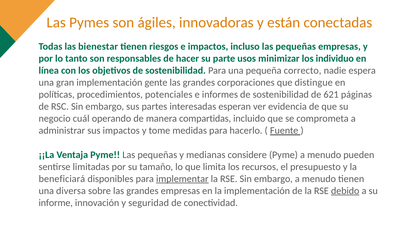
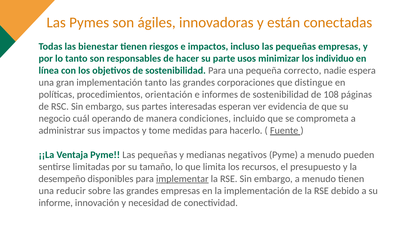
implementación gente: gente -> tanto (156, 83)
potenciales: potenciales -> orientación (169, 95)
621: 621 -> 108 (331, 95)
compartidas: compartidas -> condiciones (205, 119)
considere: considere -> negativos (247, 155)
beneficiará: beneficiará -> desempeño (62, 179)
diversa: diversa -> reducir (71, 191)
debido underline: present -> none (345, 191)
seguridad: seguridad -> necesidad (149, 203)
